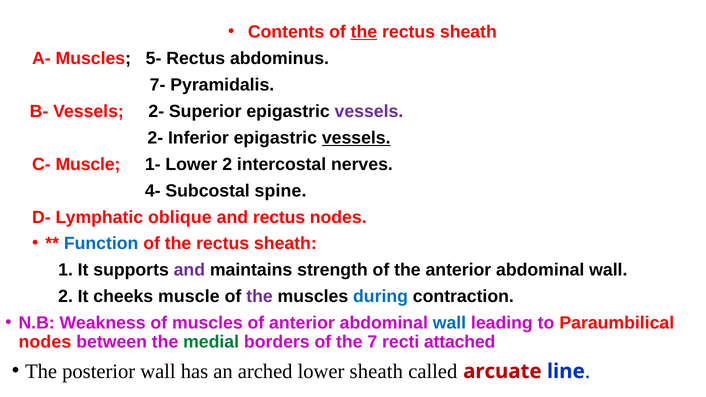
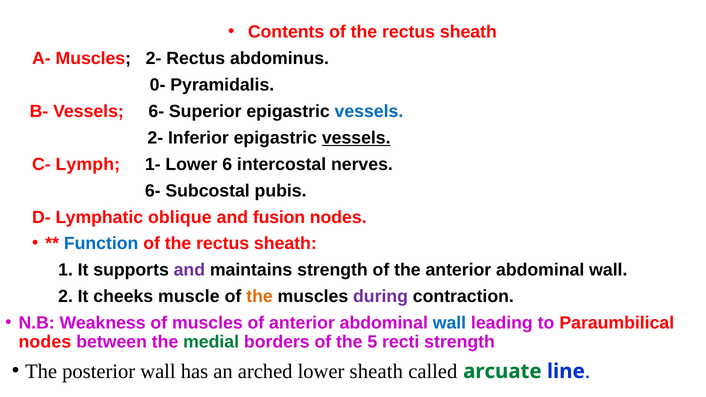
the underline: present -> none (364, 32)
Muscles 5-: 5- -> 2- (154, 58)
7-: 7- -> 0- (158, 85)
B- Vessels 2-: 2- -> 6- (156, 111)
vessels colour: purple -> blue (369, 111)
C- Muscle: Muscle -> Lymph (88, 164)
Lower 2: 2 -> 6 (227, 164)
4-: 4- -> 6- (153, 191)
spine: spine -> pubis (281, 191)
and rectus: rectus -> fusion (279, 217)
the colour: purple -> orange (260, 297)
during colour: blue -> purple (381, 297)
7: 7 -> 5 (372, 342)
recti attached: attached -> strength (460, 342)
arcuate colour: red -> green (502, 371)
